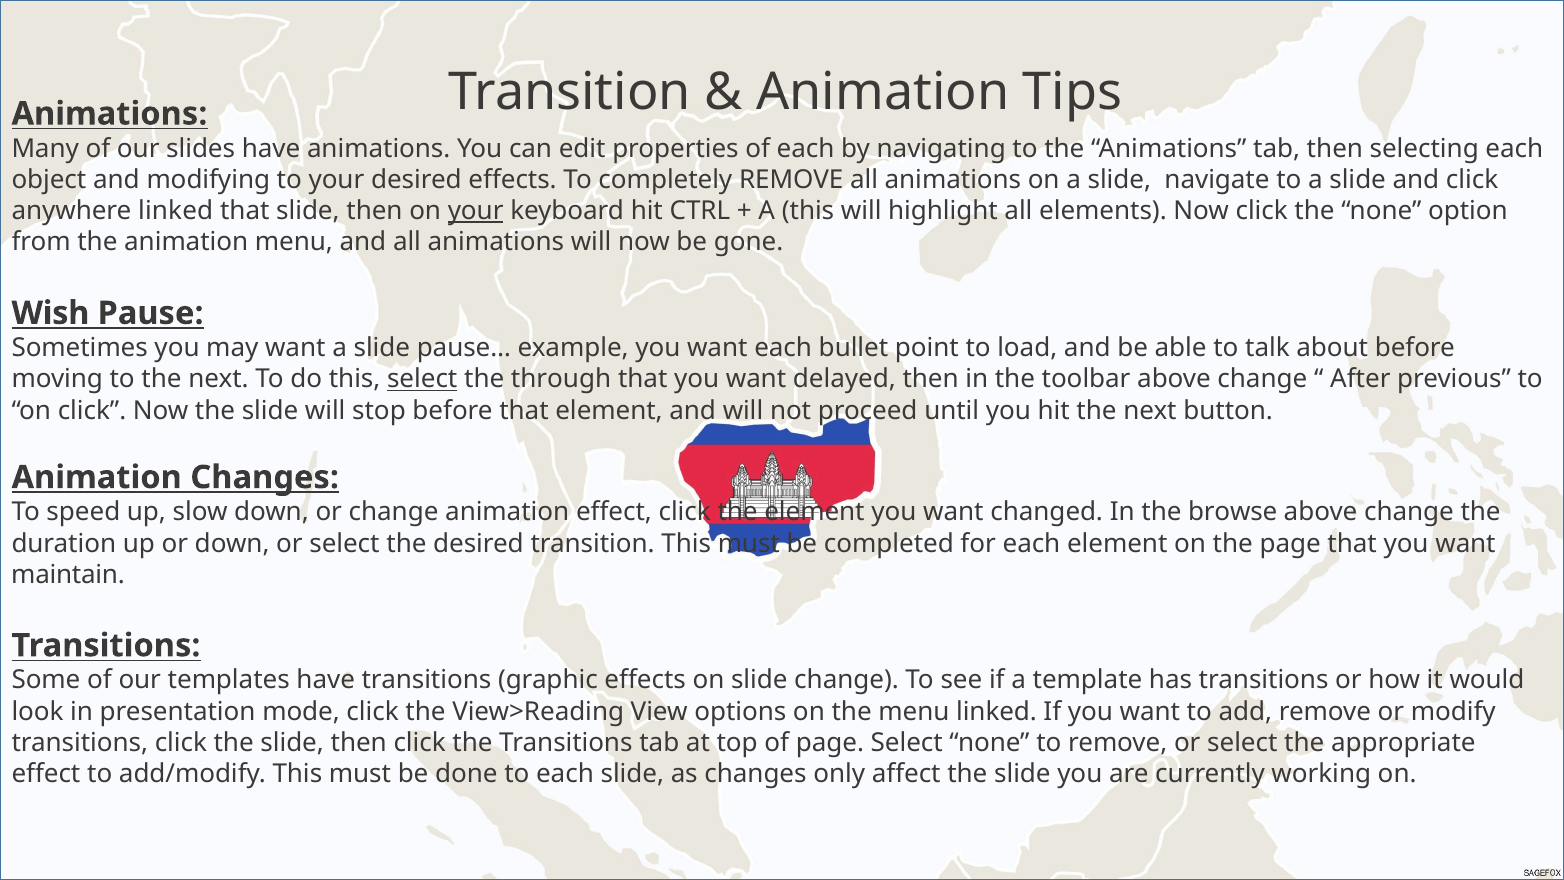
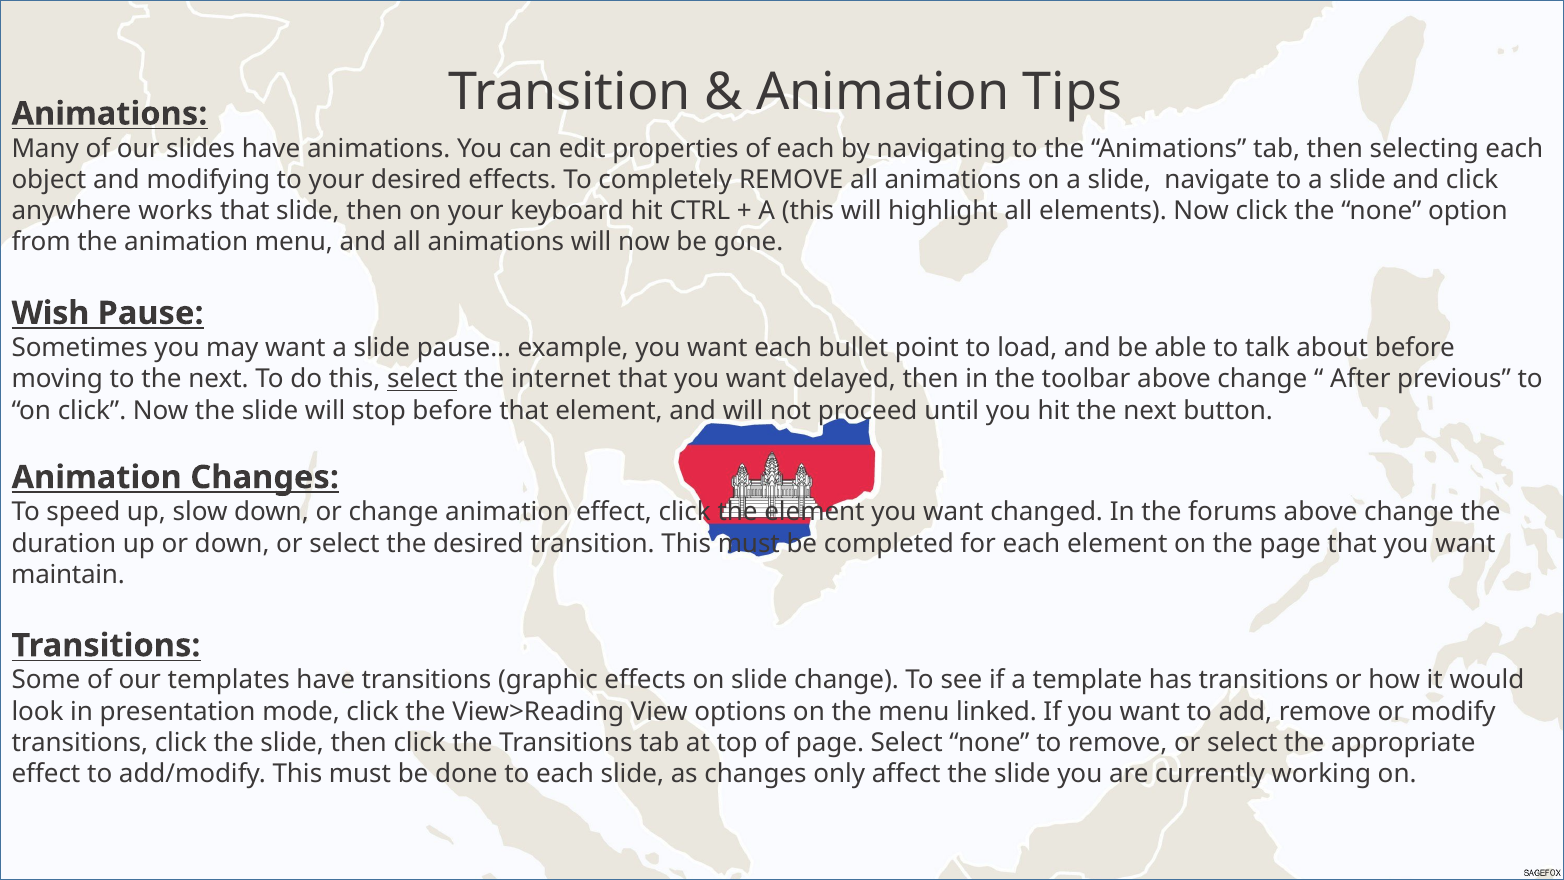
anywhere linked: linked -> works (176, 211)
your underline: present -> none (476, 211)
through: through -> internet (561, 379)
browse: browse -> forums (1233, 512)
